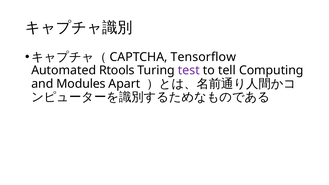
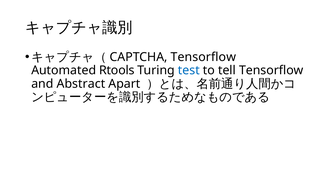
test colour: purple -> blue (189, 70)
tell Computing: Computing -> Tensorflow (271, 70)
Modules: Modules -> Abstract (81, 84)
